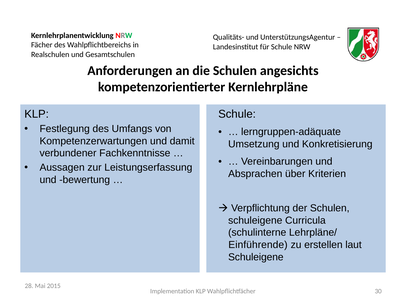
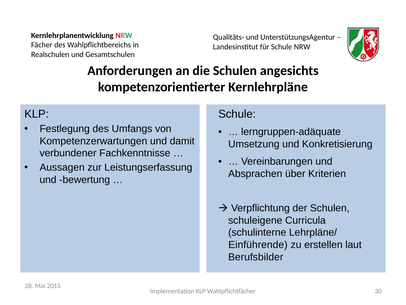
Schuleigene: Schuleigene -> Berufsbilder (256, 257)
